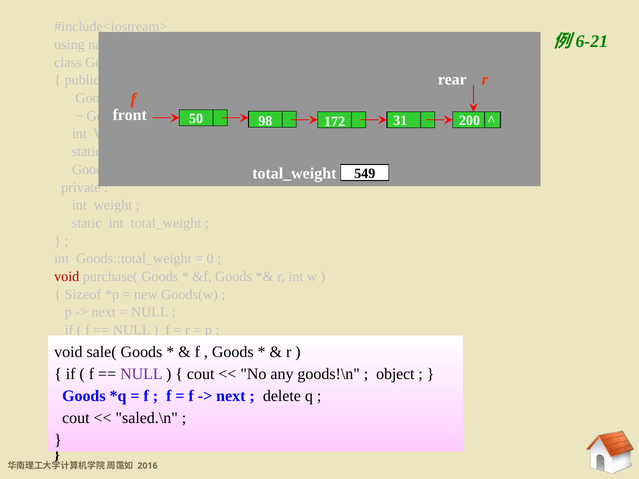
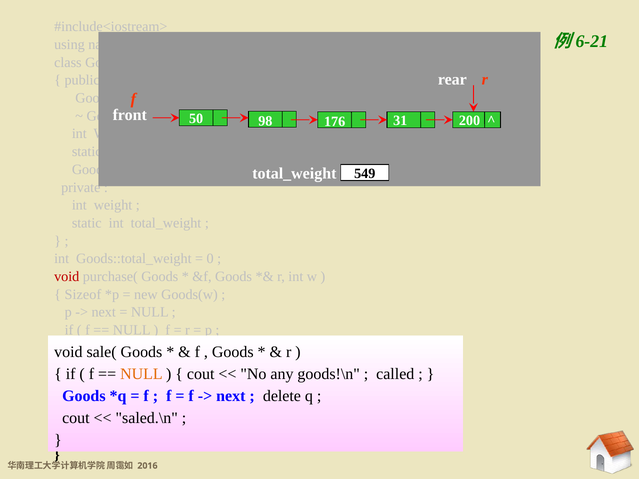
172: 172 -> 176 (335, 122)
NULL colour: purple -> orange (141, 374)
object: object -> called (395, 374)
